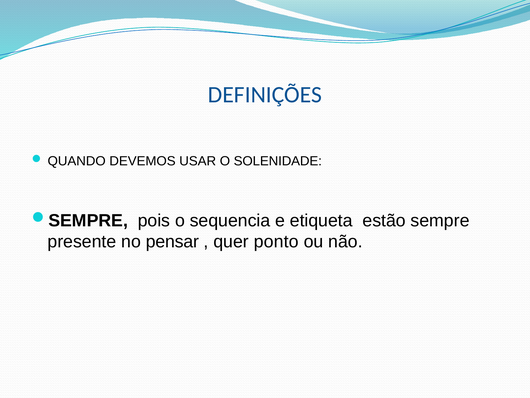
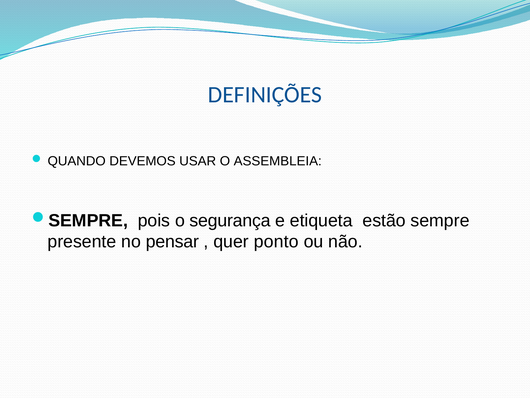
SOLENIDADE: SOLENIDADE -> ASSEMBLEIA (278, 161)
sequencia: sequencia -> segurança (230, 220)
